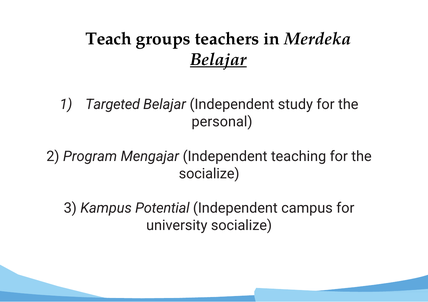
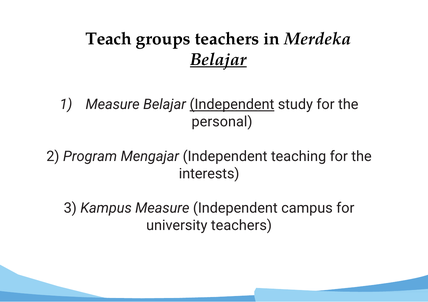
Targeted: Targeted -> Measure (113, 105)
Independent underline: none -> present (232, 105)
socialize: socialize -> interests (209, 174)
Kampus Potential: Potential -> Measure (162, 208)
university socialize: socialize -> teachers (241, 226)
